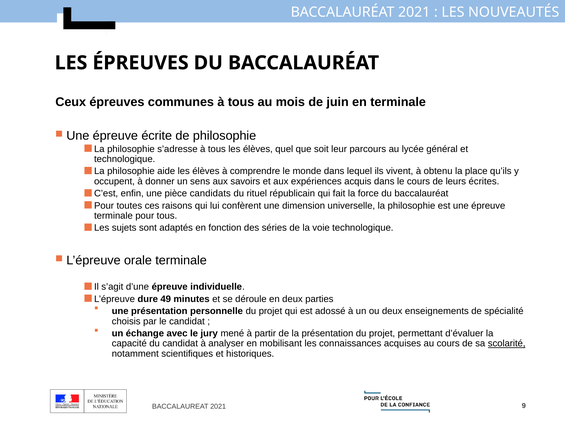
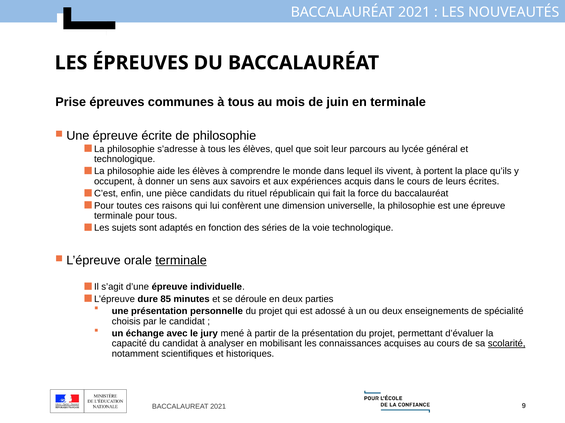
Ceux: Ceux -> Prise (71, 102)
obtenu: obtenu -> portent (438, 172)
terminale underline: none -> present (181, 261)
49: 49 -> 85 (166, 300)
